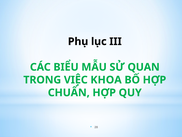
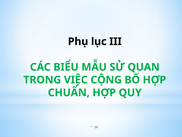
KHOA: KHOA -> CỘNG (106, 80)
